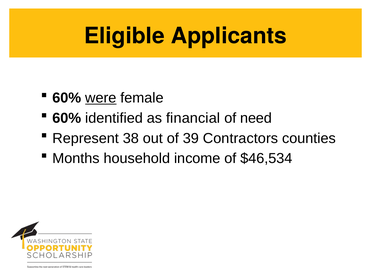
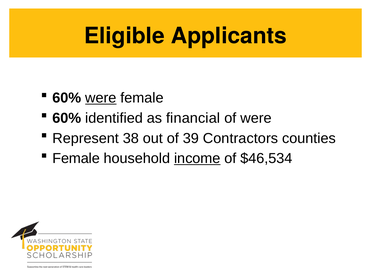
of need: need -> were (256, 118)
Months: Months -> Female (76, 159)
income underline: none -> present (197, 159)
